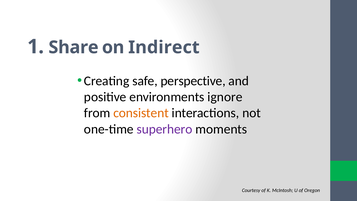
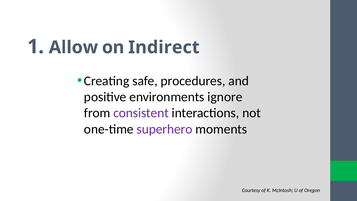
Share: Share -> Allow (73, 47)
perspective: perspective -> procedures (193, 81)
consistent colour: orange -> purple (141, 113)
